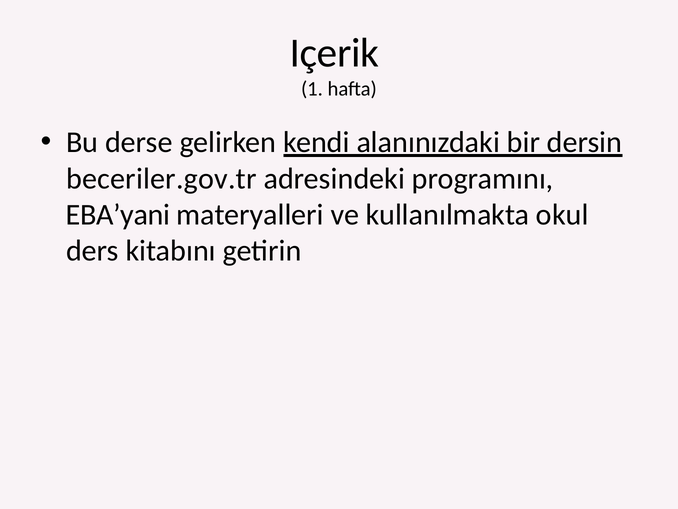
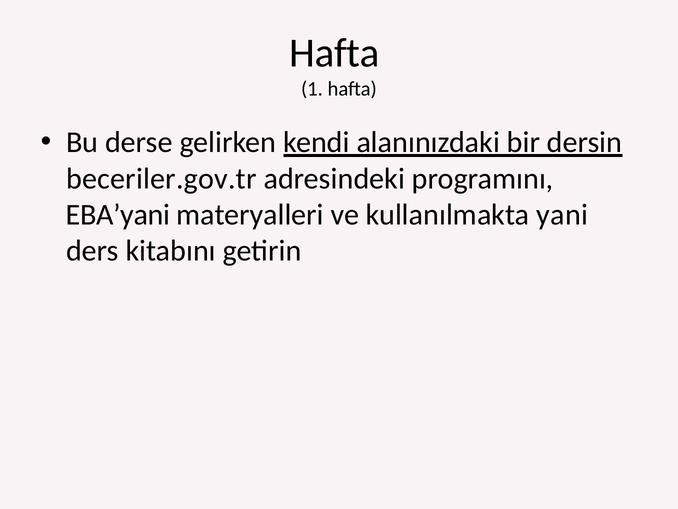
Içerik: Içerik -> Hafta (334, 53)
okul: okul -> yani (562, 215)
